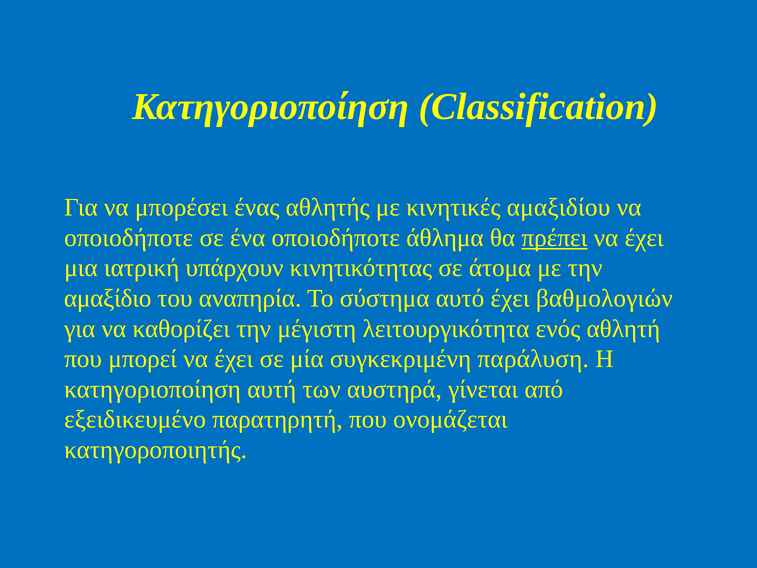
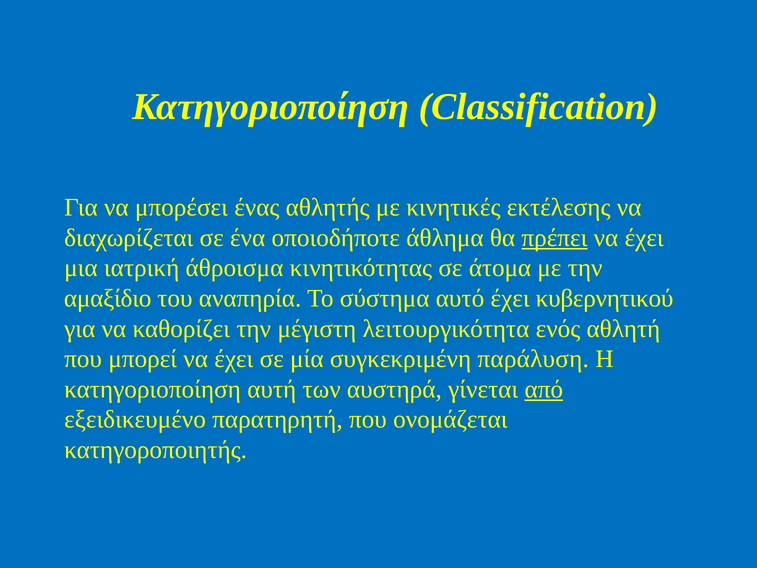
αμαξιδίου: αμαξιδίου -> εκτέλεσης (559, 207)
οποιοδήποτε: οποιοδήποτε -> διαχωρίζεται (129, 238)
υπάρχουν: υπάρχουν -> άθροισμα (234, 268)
βαθμολογιών: βαθμολογιών -> κυβερνητικού (605, 298)
από underline: none -> present (544, 389)
